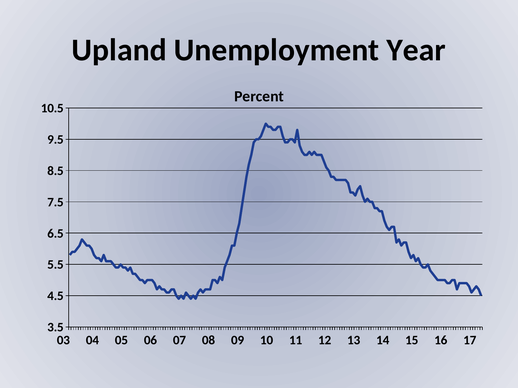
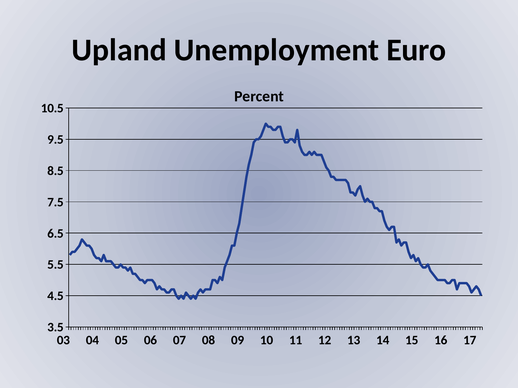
Year: Year -> Euro (416, 50)
